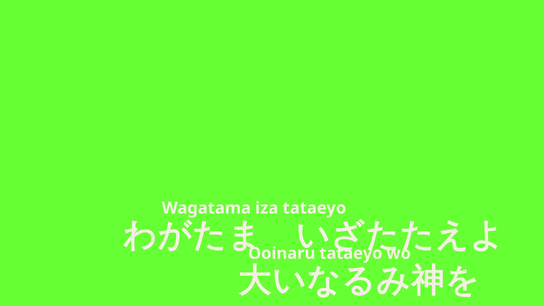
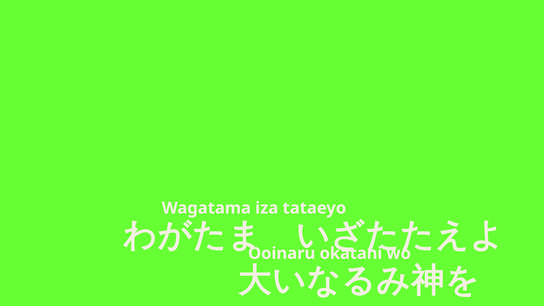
Ooinaru tataeyo: tataeyo -> okatani (351, 253)
